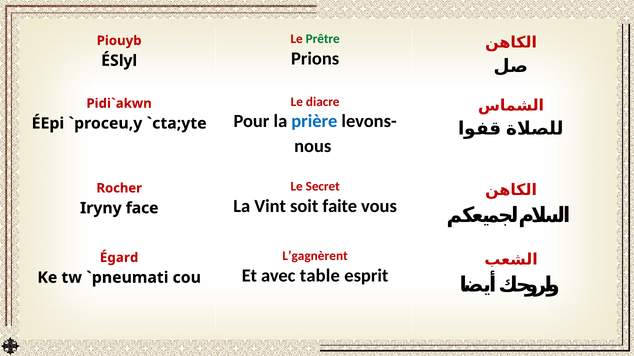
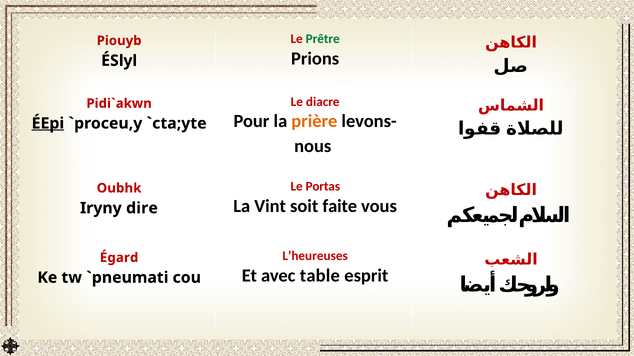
prière colour: blue -> orange (314, 121)
ÉEpi underline: none -> present (48, 124)
Secret: Secret -> Portas (323, 187)
Rocher: Rocher -> Oubhk (119, 188)
face: face -> dire (142, 208)
L’gagnèrent: L’gagnèrent -> L’heureuses (315, 256)
